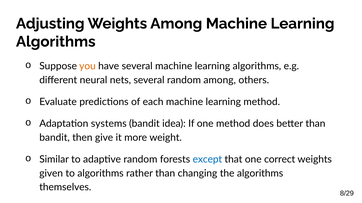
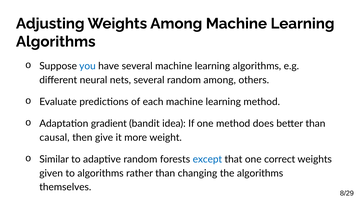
you colour: orange -> blue (87, 66)
systems: systems -> gradient (109, 124)
bandit: bandit -> causal (54, 138)
